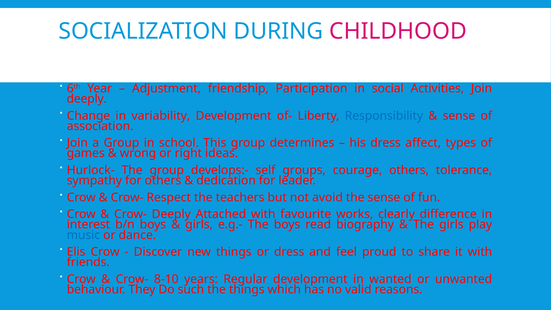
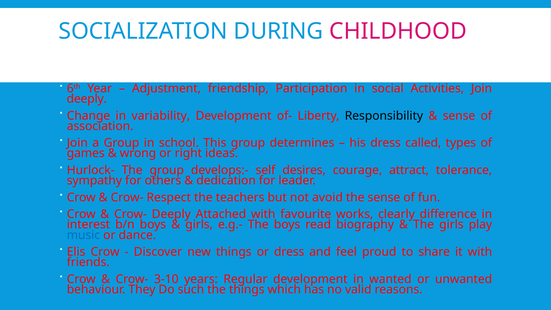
Responsibility colour: blue -> black (384, 116)
affect: affect -> called (423, 143)
groups: groups -> desires (304, 170)
courage others: others -> attract (409, 170)
8-10: 8-10 -> 3-10 (166, 279)
